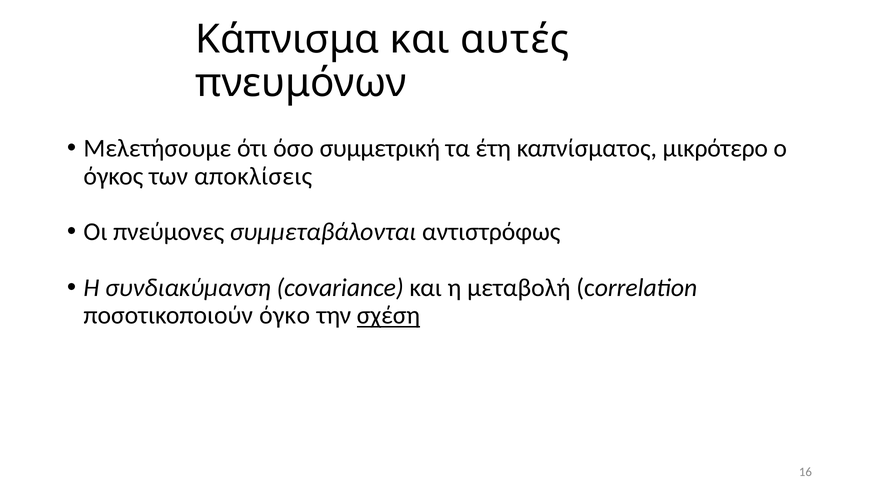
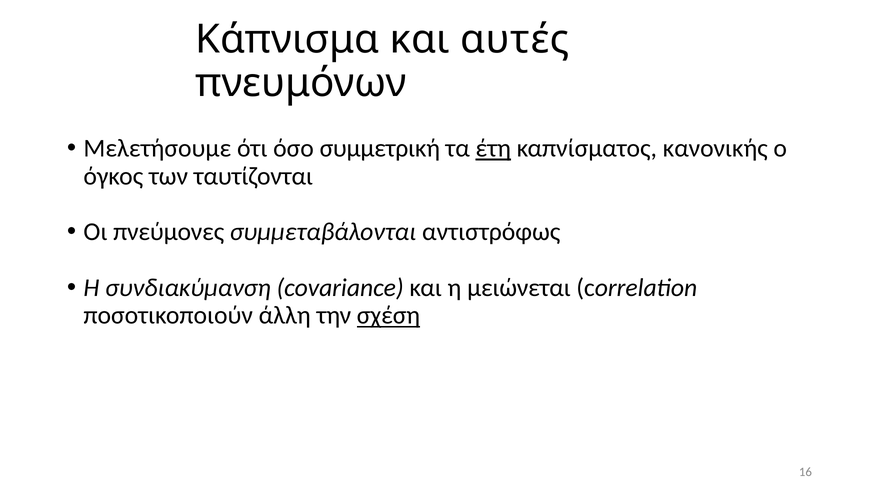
έτη underline: none -> present (493, 149)
μικρότερο: μικρότερο -> κανονικής (715, 149)
αποκλίσεις: αποκλίσεις -> ταυτίζονται (253, 176)
μεταβολή: μεταβολή -> μειώνεται (519, 288)
όγκο: όγκο -> άλλη (285, 316)
